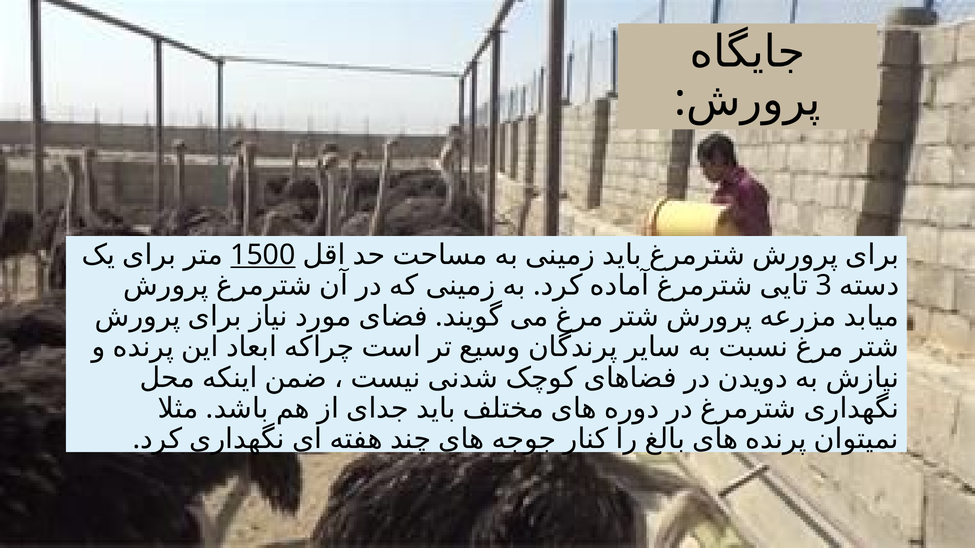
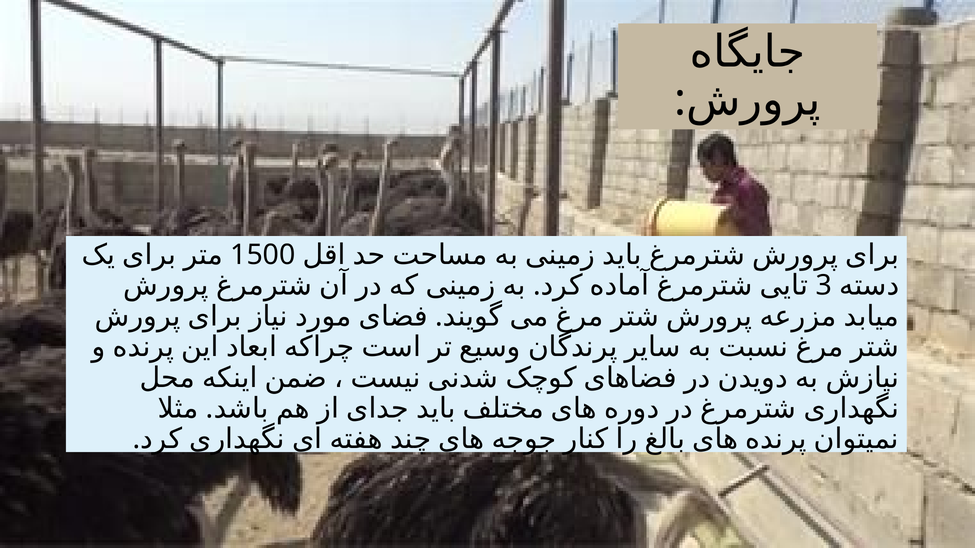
1500 underline: present -> none (263, 255)
